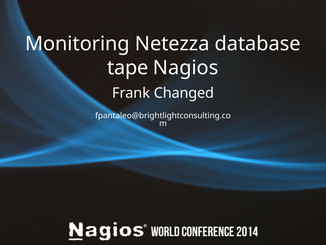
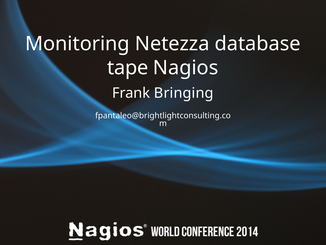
Changed: Changed -> Bringing (184, 93)
